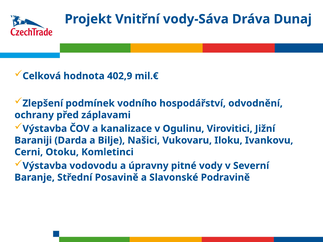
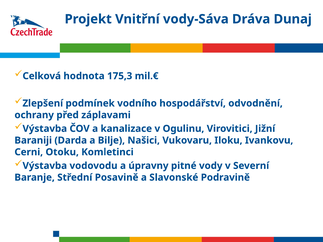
402,9: 402,9 -> 175,3 (120, 76)
